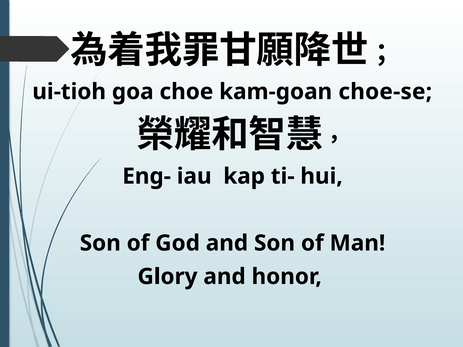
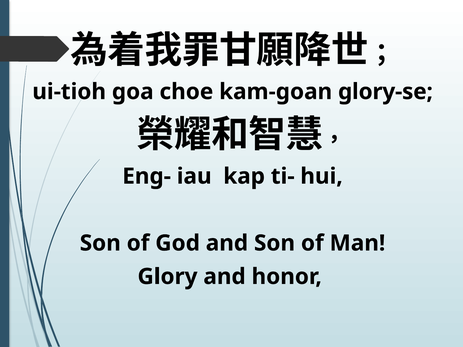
choe-se: choe-se -> glory-se (385, 92)
